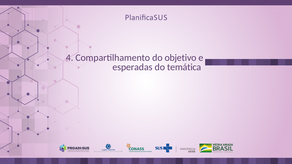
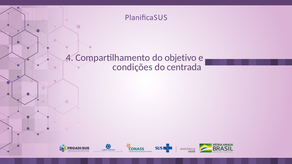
esperadas: esperadas -> condições (132, 67)
temática: temática -> centrada (184, 67)
